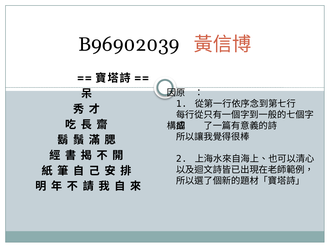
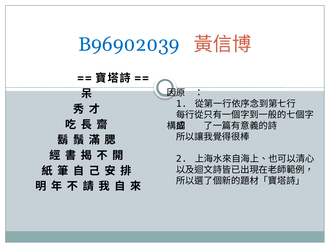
B96902039 colour: black -> blue (129, 44)
